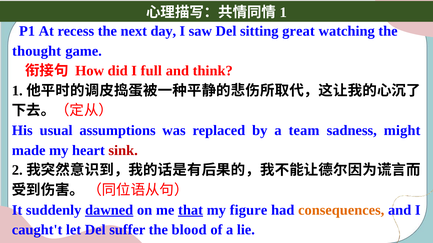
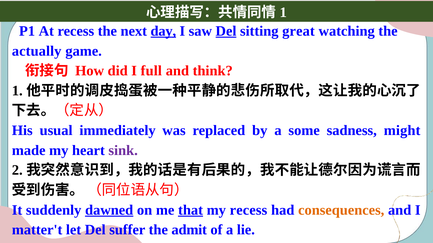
day underline: none -> present (163, 31)
Del underline: none -> present (226, 31)
thought: thought -> actually (37, 51)
assumptions: assumptions -> immediately (118, 131)
team: team -> some (304, 131)
sink colour: red -> purple (123, 151)
my figure: figure -> recess (248, 210)
caught't: caught't -> matter't (37, 230)
blood: blood -> admit (189, 230)
